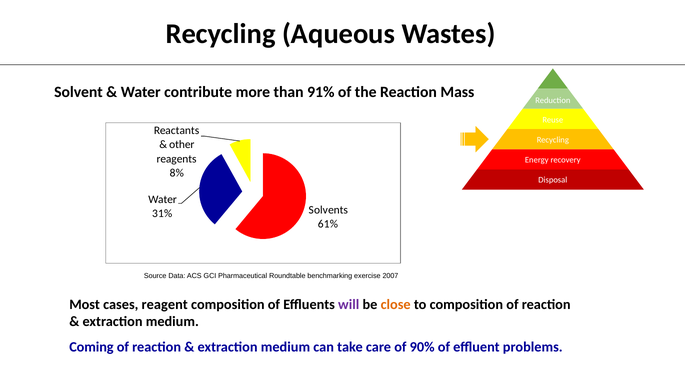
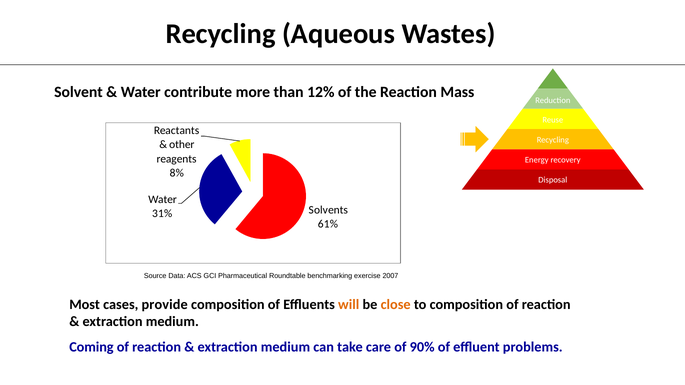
91%: 91% -> 12% (321, 92)
reagent: reagent -> provide (165, 305)
will colour: purple -> orange (349, 305)
